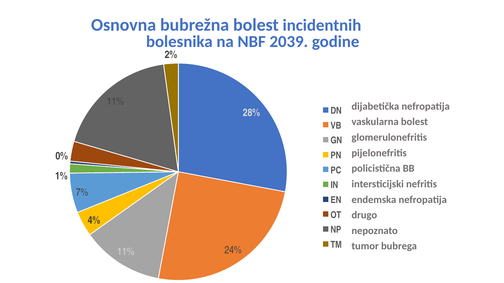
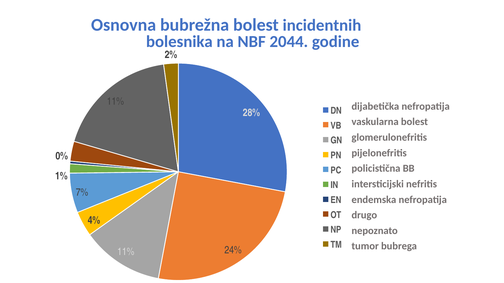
2039: 2039 -> 2044 (289, 42)
